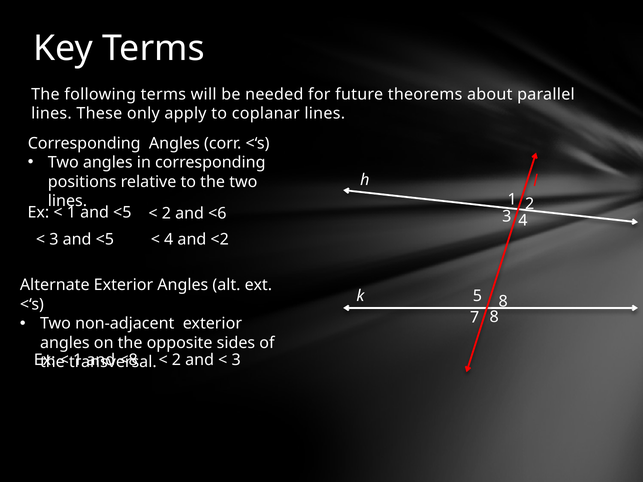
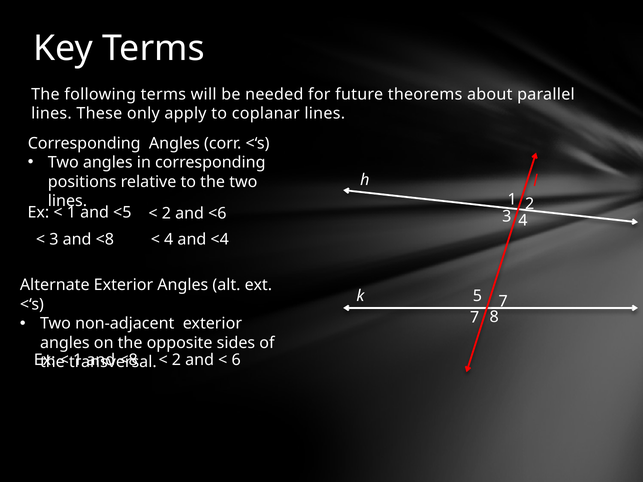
3 and <5: <5 -> <8 (105, 239)
<2: <2 -> <4 (220, 239)
5 8: 8 -> 7 (503, 301)
3: 3 -> 6 (236, 360)
